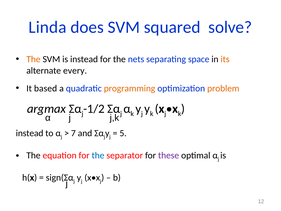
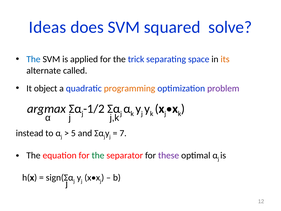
Linda: Linda -> Ideas (48, 27)
The colour: orange -> blue (33, 59)
is instead: instead -> applied (84, 59)
nets: nets -> trick (136, 59)
every: every -> called (75, 70)
based: based -> object (46, 88)
problem colour: orange -> purple (223, 88)
7: 7 -> 5 (73, 133)
5: 5 -> 7 (123, 133)
the colour: blue -> green (98, 155)
